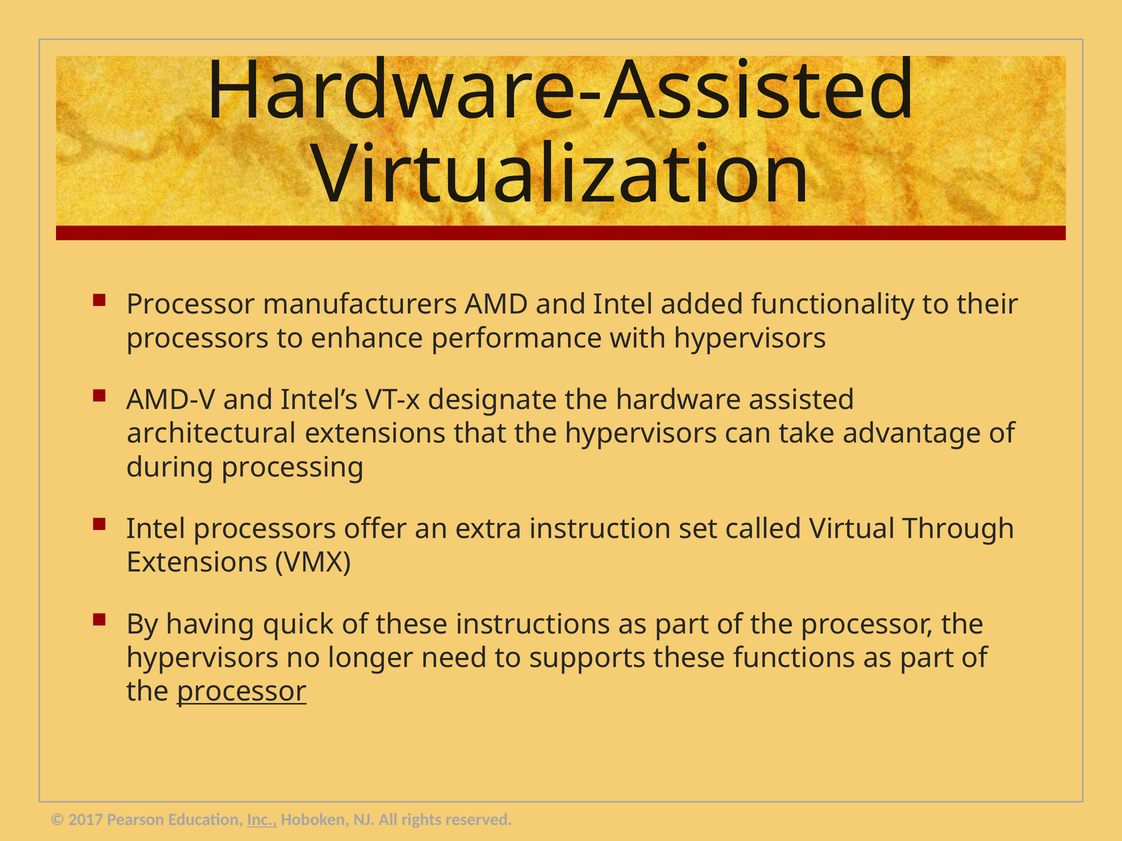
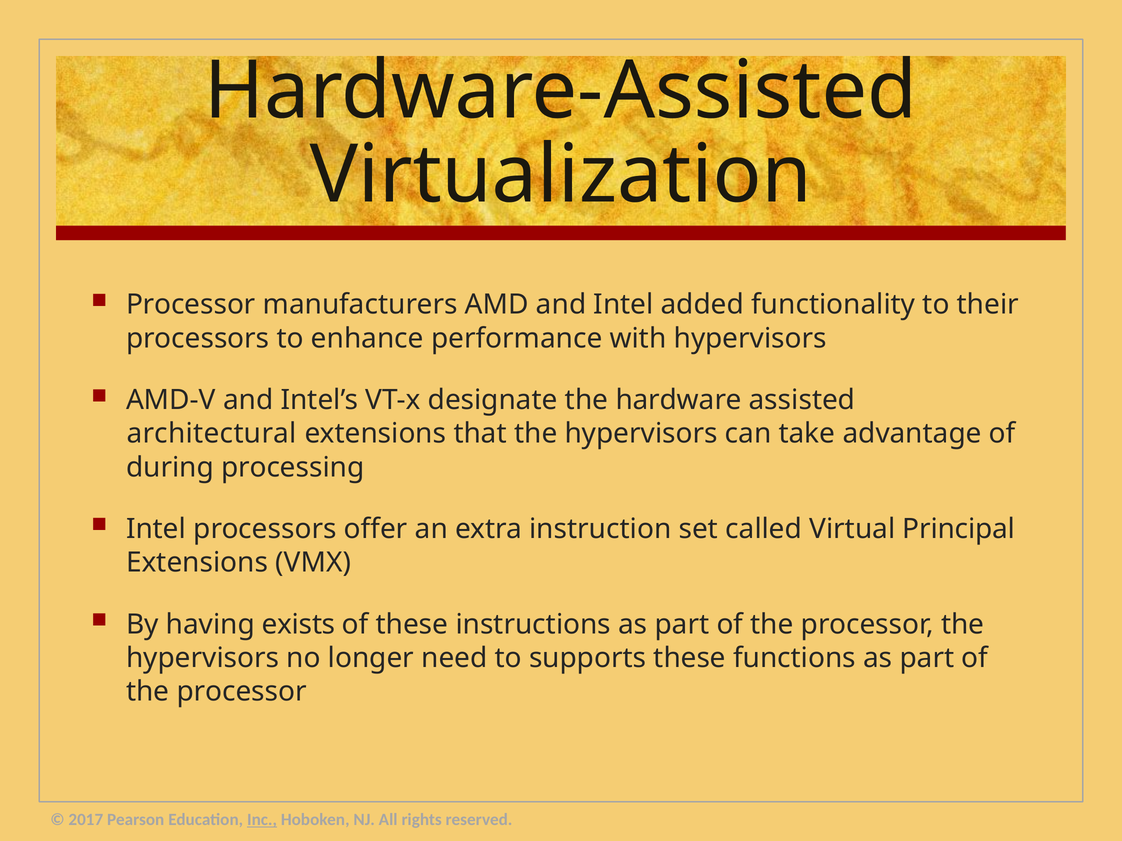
Through: Through -> Principal (959, 529)
quick: quick -> exists (299, 625)
processor underline: present -> none (242, 692)
